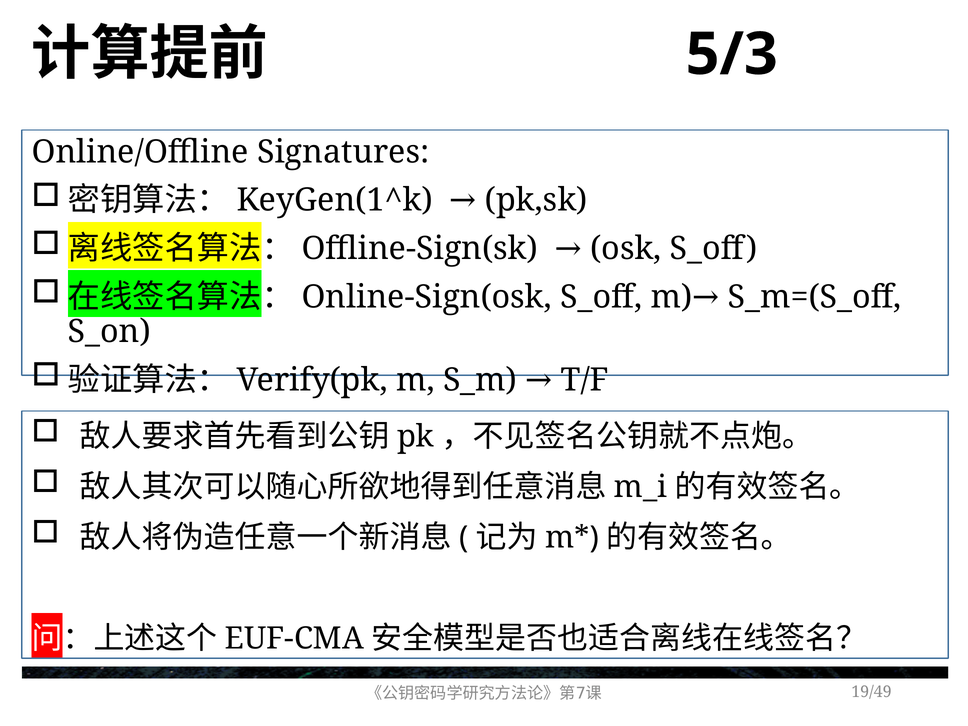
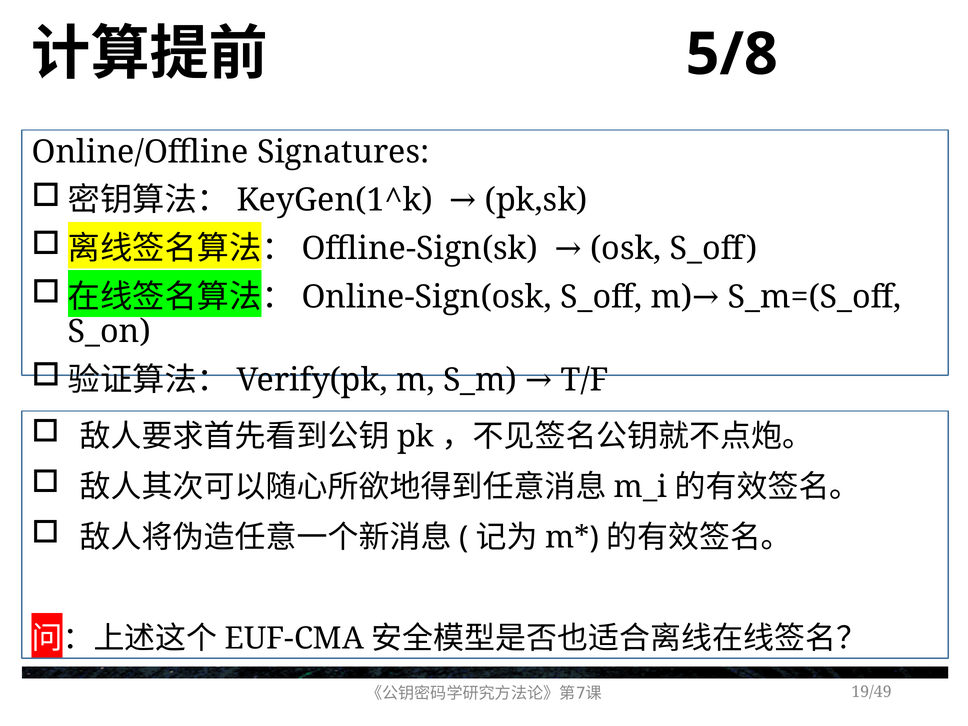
5/3: 5/3 -> 5/8 (732, 54)
